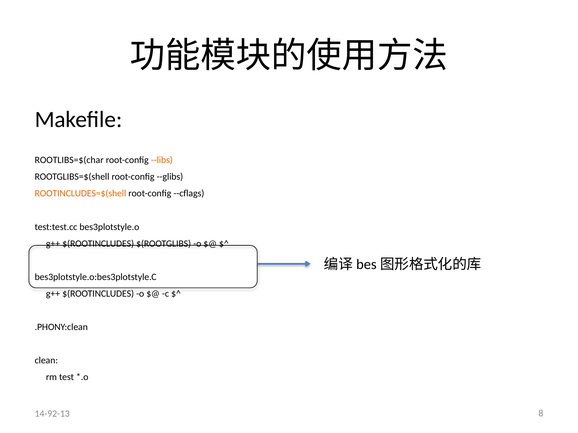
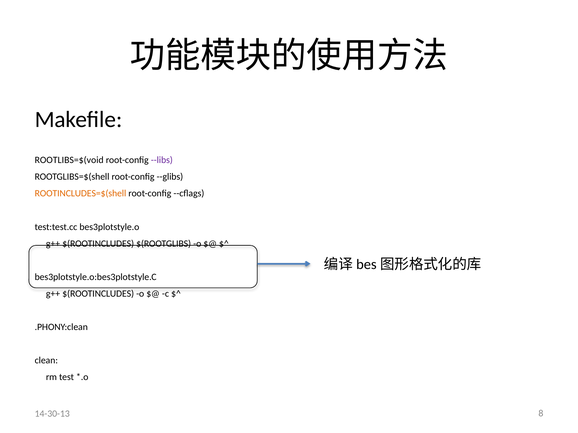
ROOTLIBS=$(char: ROOTLIBS=$(char -> ROOTLIBS=$(void (69, 160)
--libs colour: orange -> purple (162, 160)
14-92-13: 14-92-13 -> 14-30-13 (52, 414)
